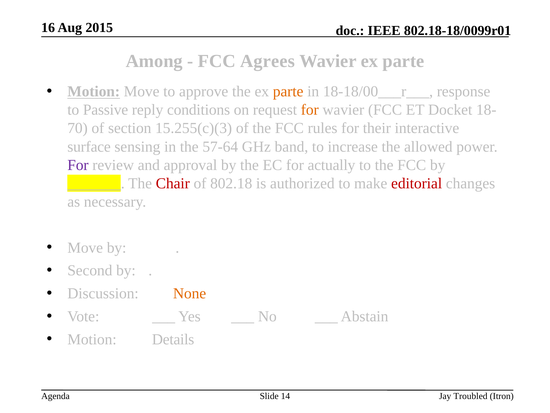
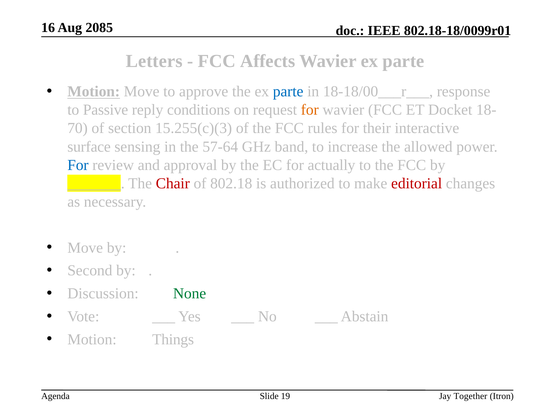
2015: 2015 -> 2085 (99, 27)
Among: Among -> Letters (154, 61)
Agrees: Agrees -> Affects (268, 61)
parte colour: orange -> blue (288, 91)
For colour: purple -> blue (78, 165)
None colour: orange -> green (190, 293)
Details: Details -> Things (173, 339)
14: 14 -> 19 (285, 396)
Troubled: Troubled -> Together (470, 396)
